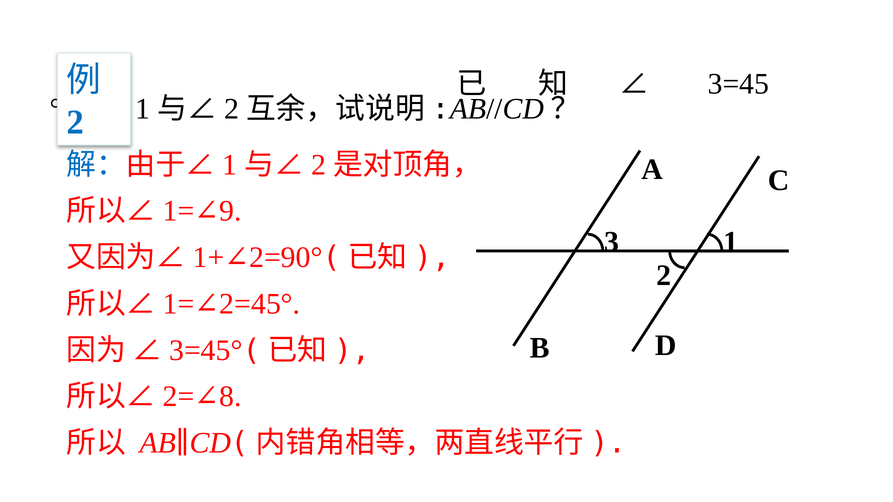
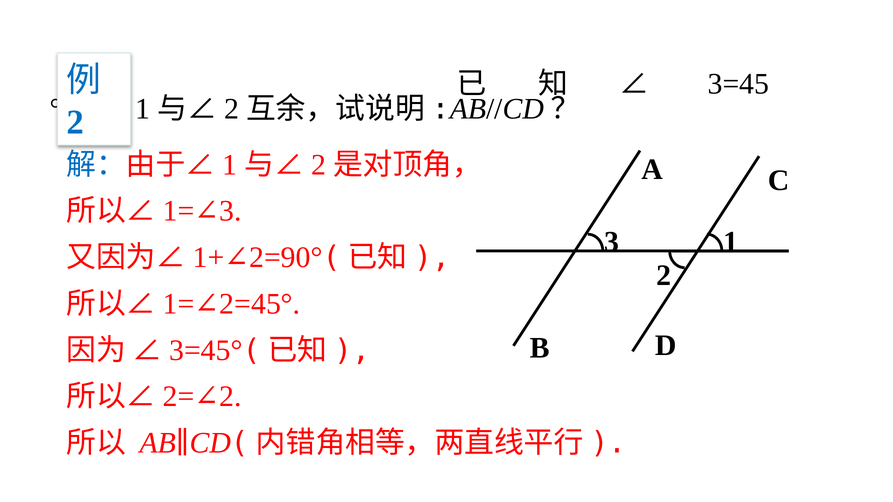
9: 9 -> 3 (231, 211)
8: 8 -> 2 (231, 397)
